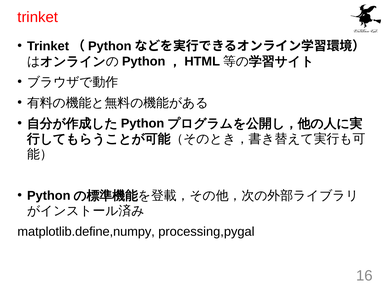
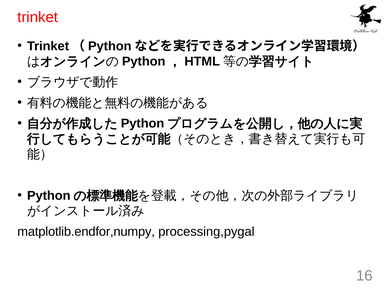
matplotlib.define,numpy: matplotlib.define,numpy -> matplotlib.endfor,numpy (86, 232)
